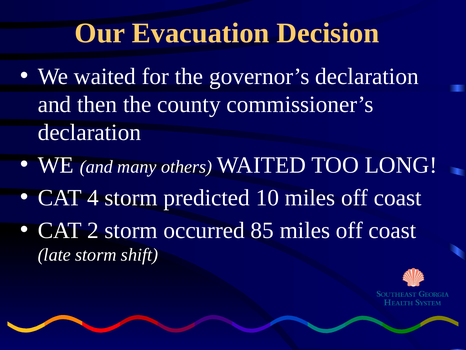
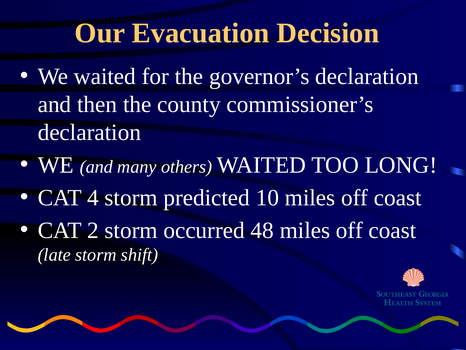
85: 85 -> 48 (262, 230)
